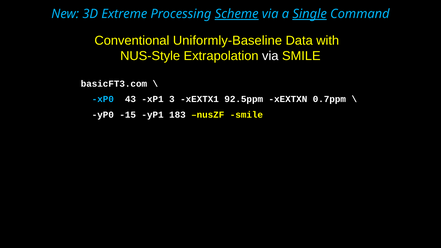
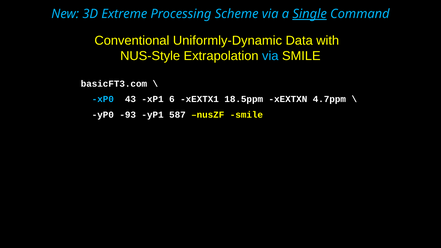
Scheme underline: present -> none (237, 14)
Uniformly-Baseline: Uniformly-Baseline -> Uniformly-Dynamic (228, 40)
via colour: white -> light blue (270, 56)
3: 3 -> 6 (172, 99)
92.5ppm: 92.5ppm -> 18.5ppm (244, 99)
0.7ppm: 0.7ppm -> 4.7ppm (329, 99)
-15: -15 -> -93 (128, 115)
183: 183 -> 587 (177, 115)
